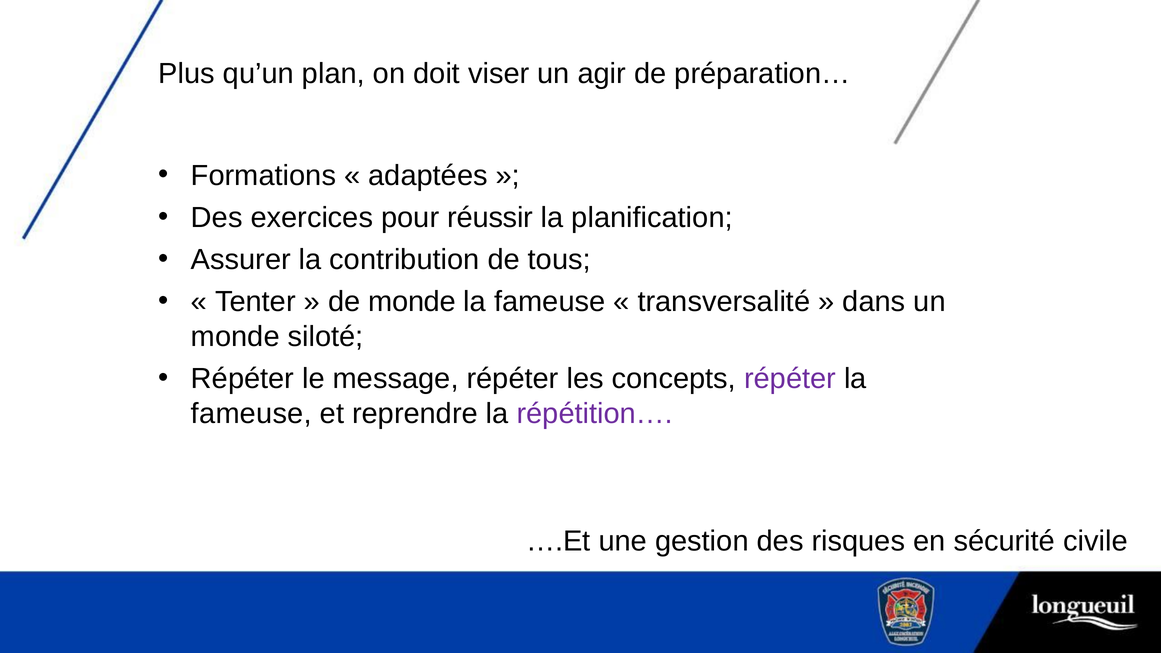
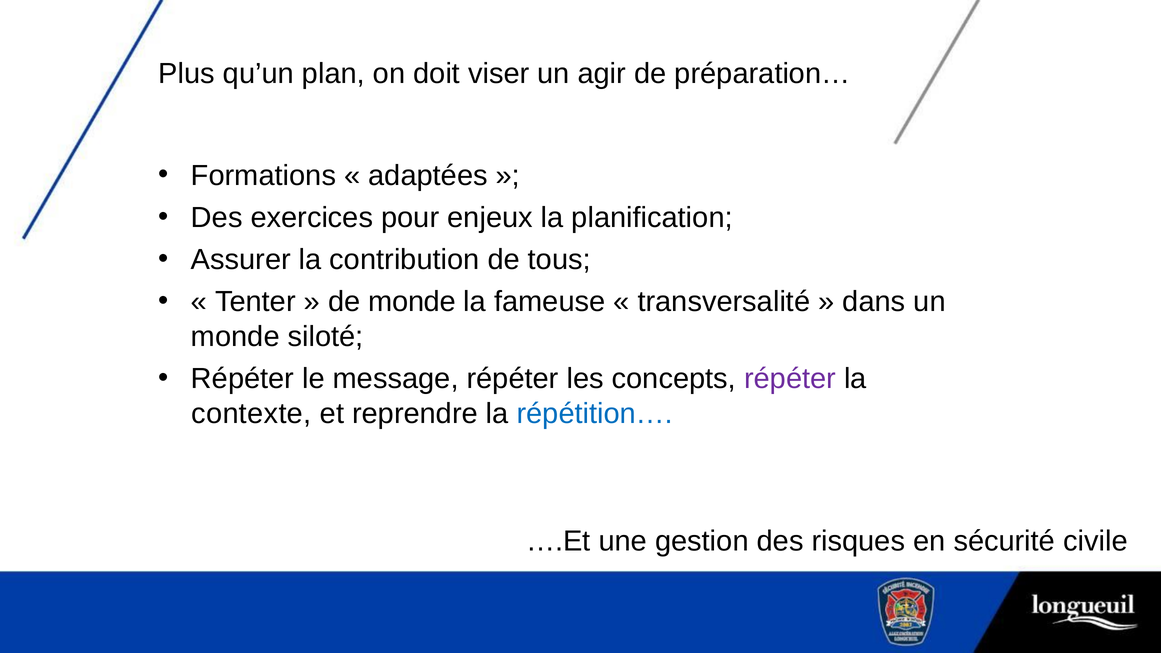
réussir: réussir -> enjeux (490, 218)
fameuse: fameuse -> contexte (251, 414)
répétition… colour: purple -> blue (595, 414)
